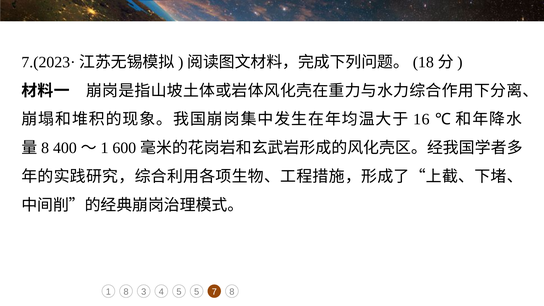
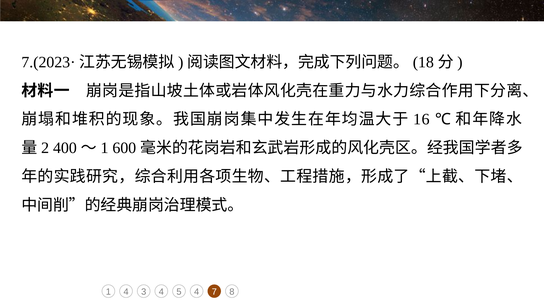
8: 8 -> 2 (45, 148)
1 8: 8 -> 4 (126, 292)
5 5: 5 -> 4 (197, 292)
